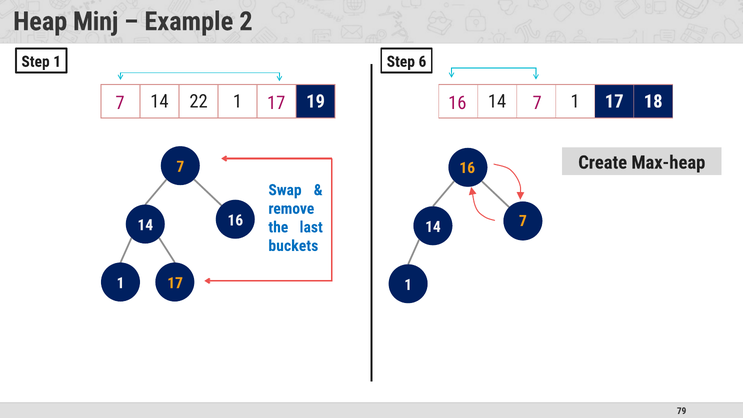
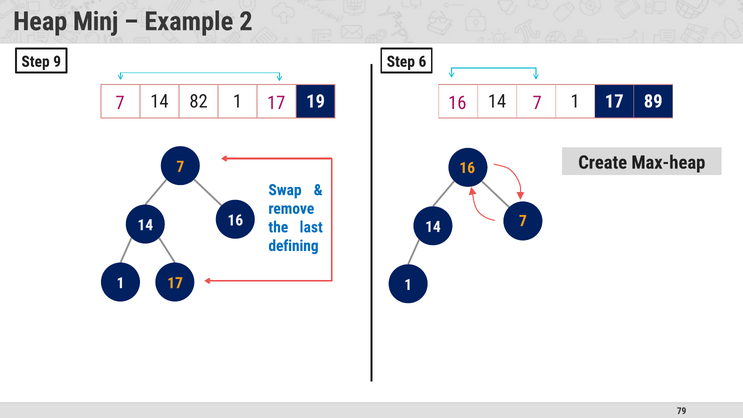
Step 1: 1 -> 9 (57, 62)
22: 22 -> 82 (199, 101)
18: 18 -> 89 (653, 101)
buckets: buckets -> defining (293, 246)
